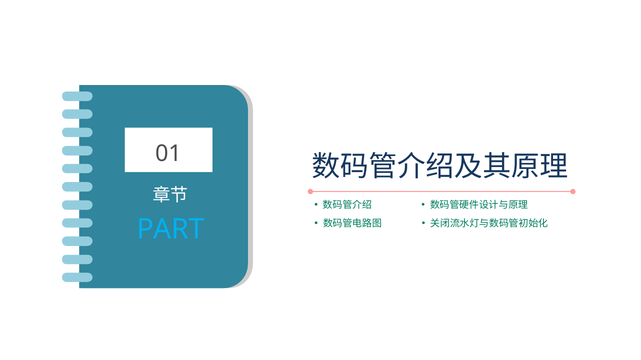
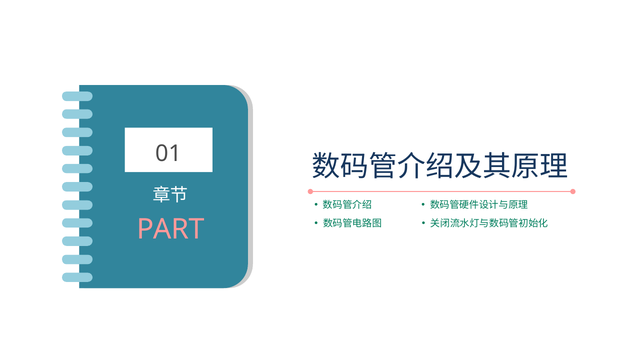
PART colour: light blue -> pink (171, 230)
